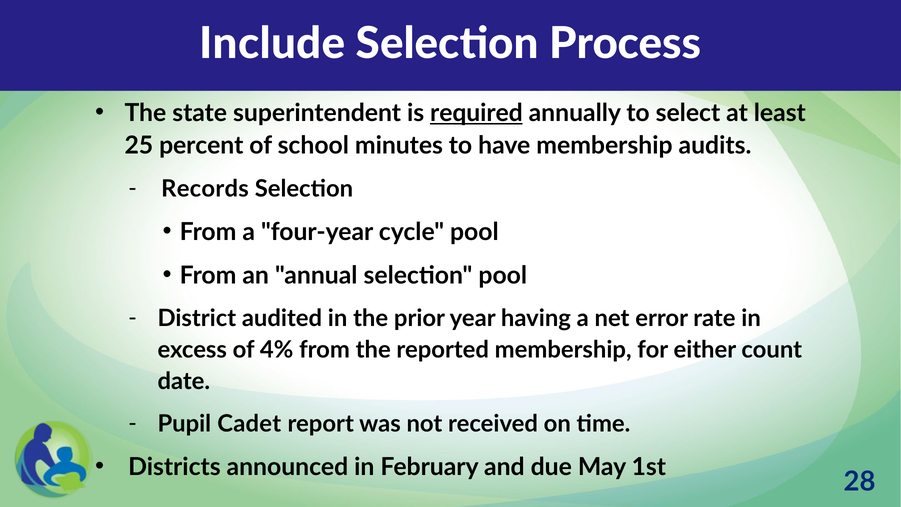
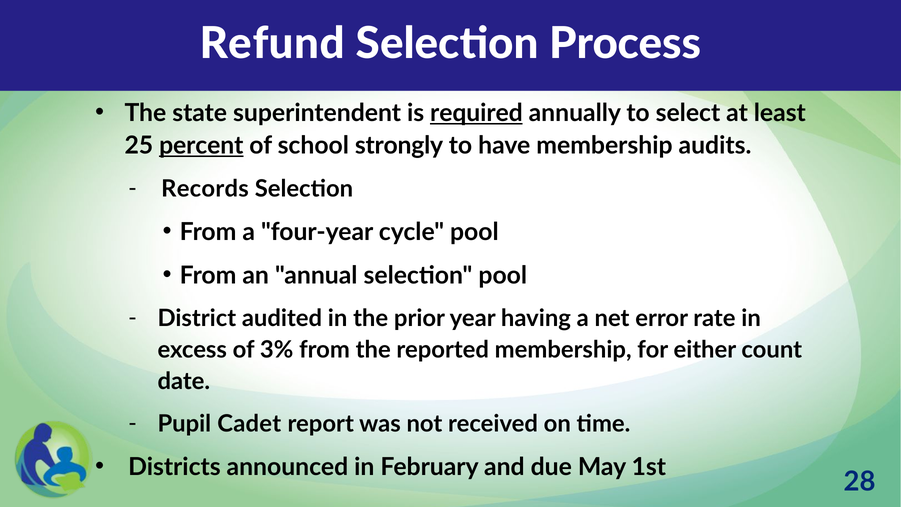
Include: Include -> Refund (272, 44)
percent underline: none -> present (201, 146)
minutes: minutes -> strongly (399, 146)
4%: 4% -> 3% (277, 350)
